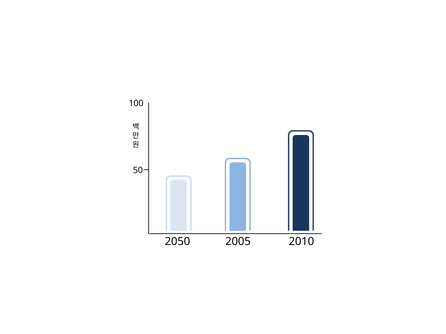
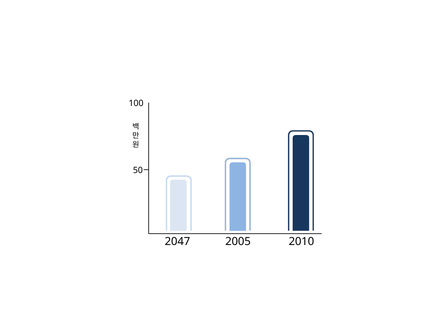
2050: 2050 -> 2047 (177, 242)
